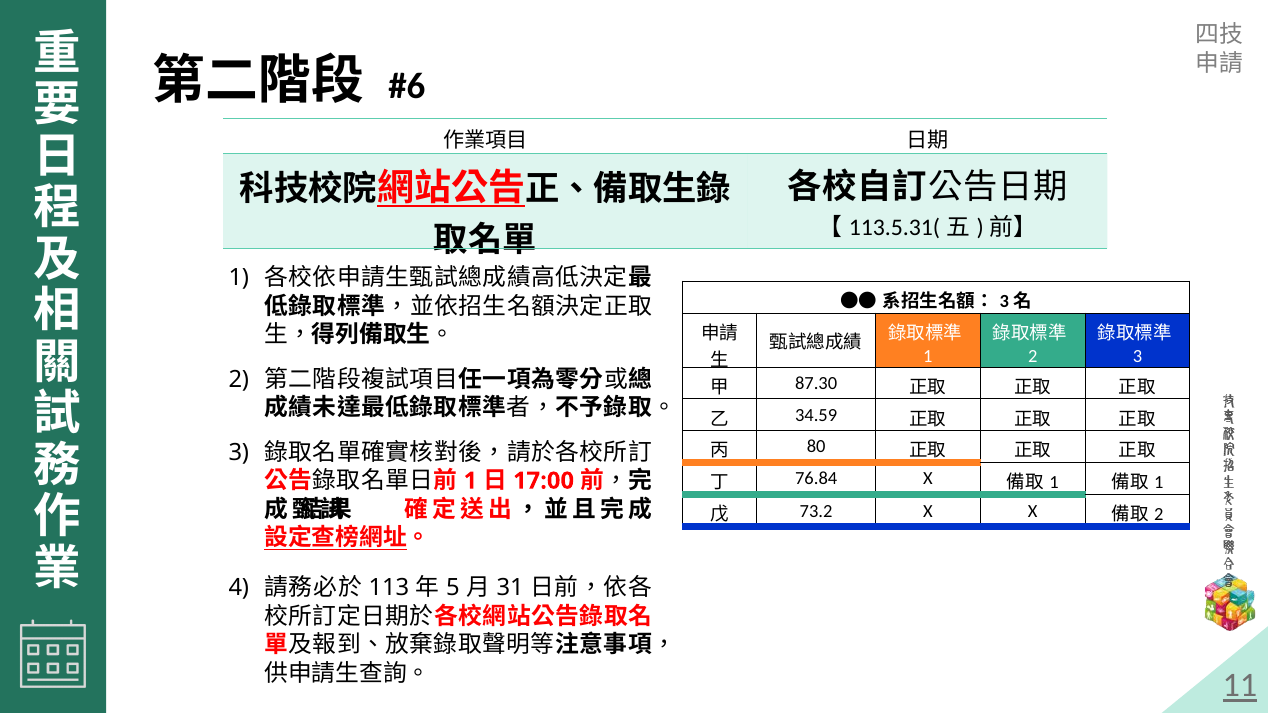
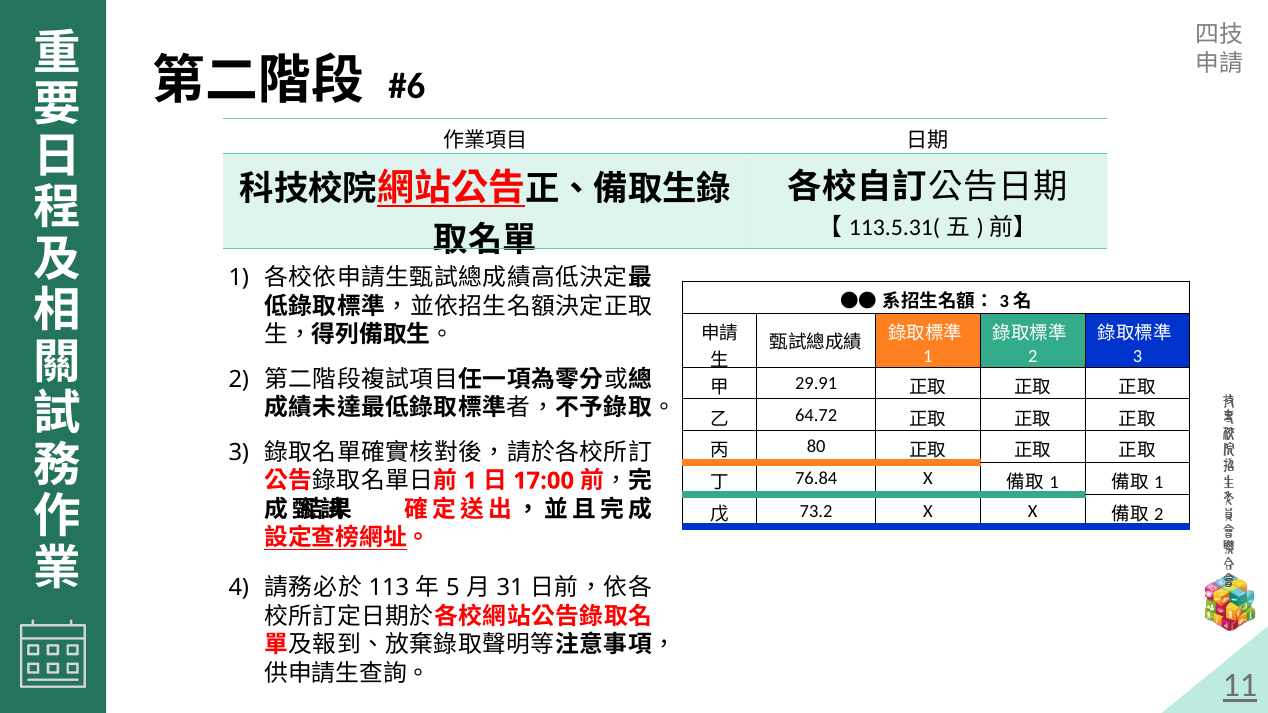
87.30: 87.30 -> 29.91 (816, 383)
34.59: 34.59 -> 64.72 (816, 415)
